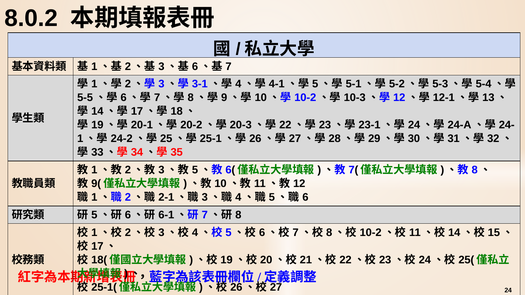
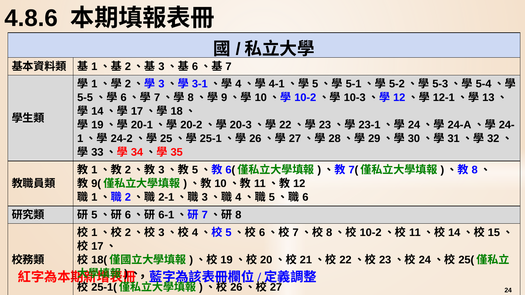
8.0.2: 8.0.2 -> 4.8.6 (31, 18)
